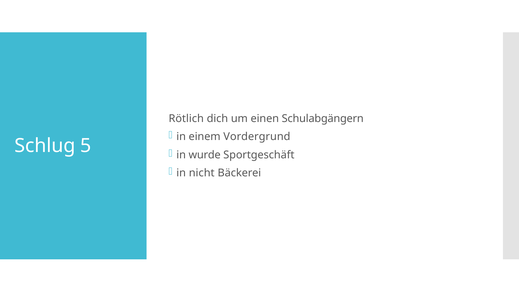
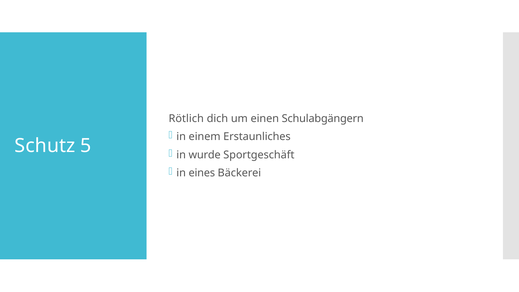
Vordergrund: Vordergrund -> Erstaunliches (257, 137)
Schlug: Schlug -> Schutz (45, 146)
nicht: nicht -> eines (202, 173)
